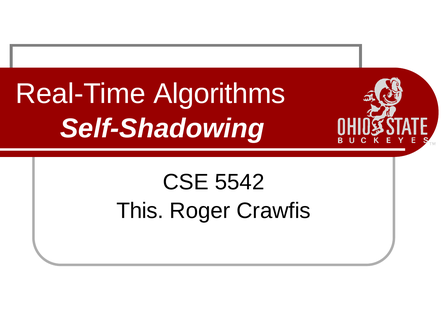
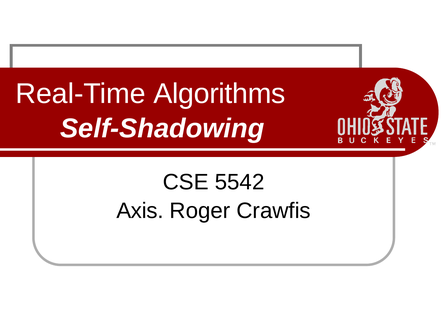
This: This -> Axis (140, 211)
